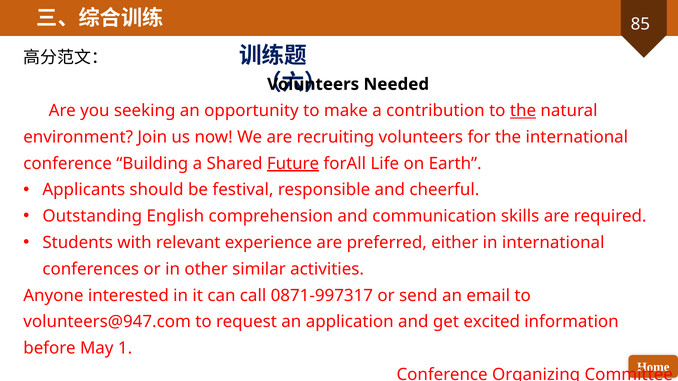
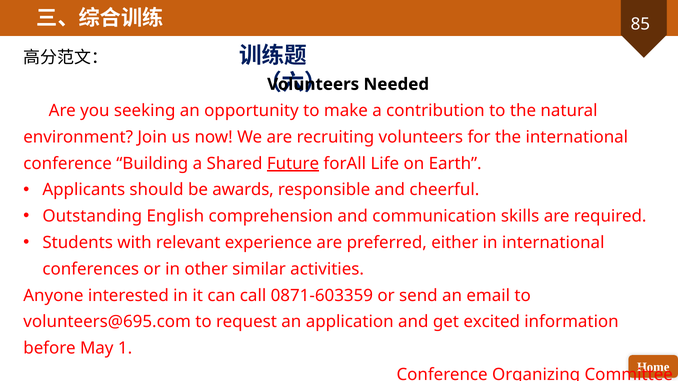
the underline: present -> none (523, 111)
festival: festival -> awards (243, 190)
0871-997317: 0871-997317 -> 0871-603359 (322, 296)
volunteers@947.com: volunteers@947.com -> volunteers@695.com (107, 322)
